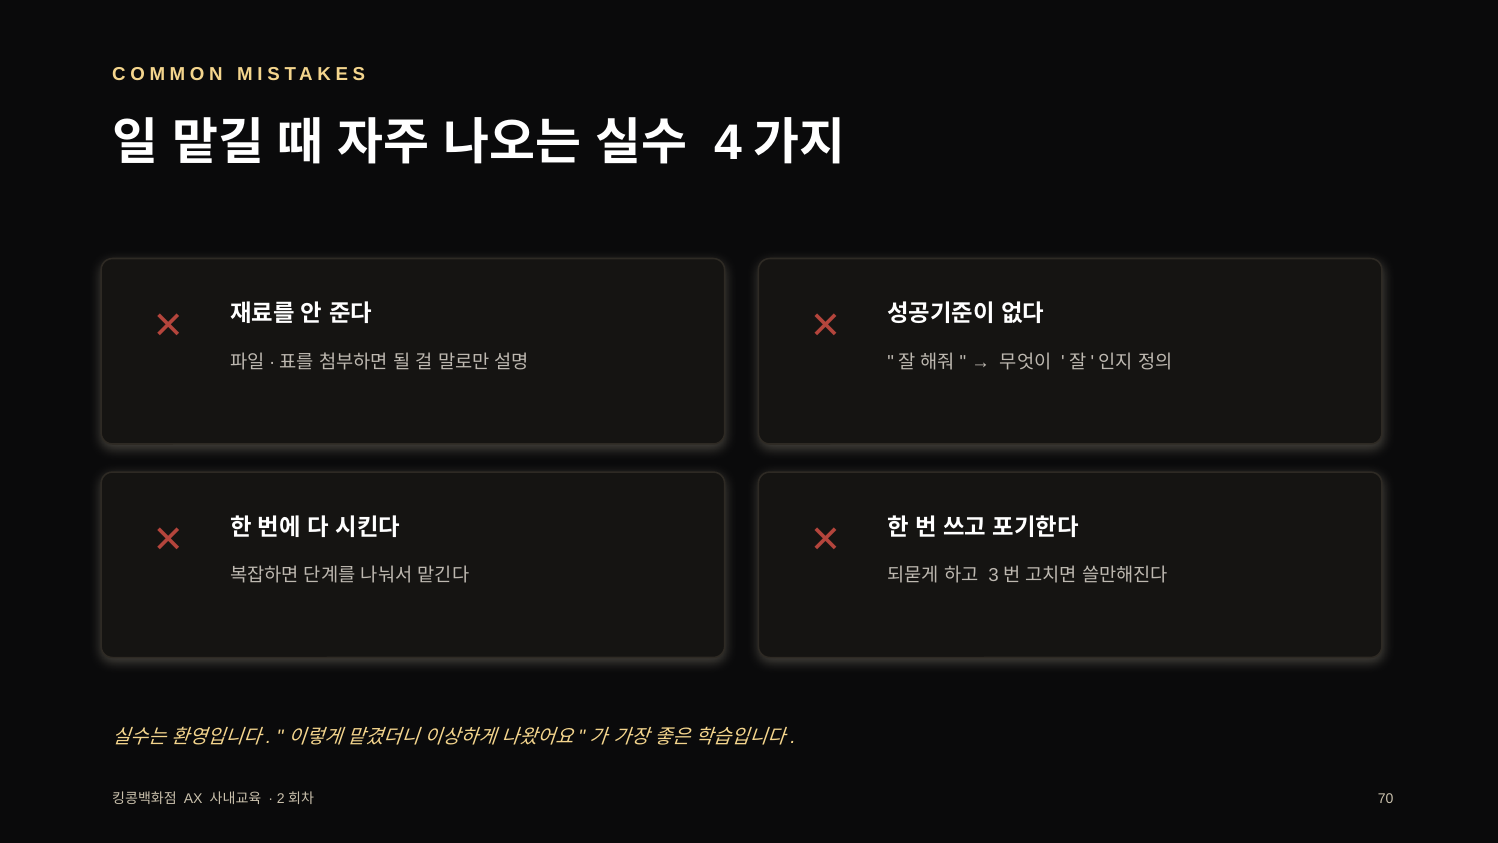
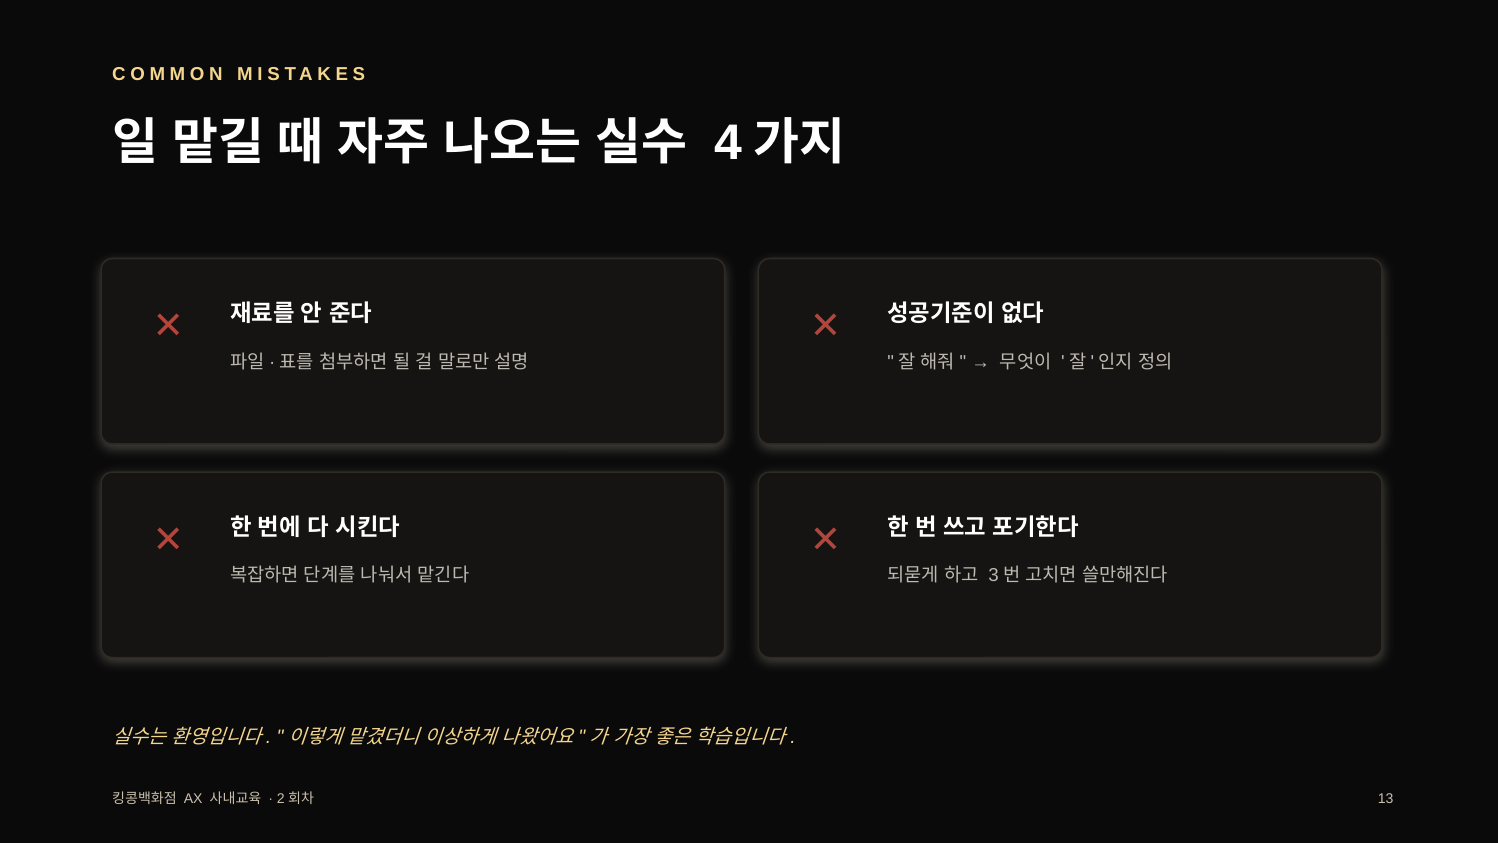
70: 70 -> 13 (1386, 799)
